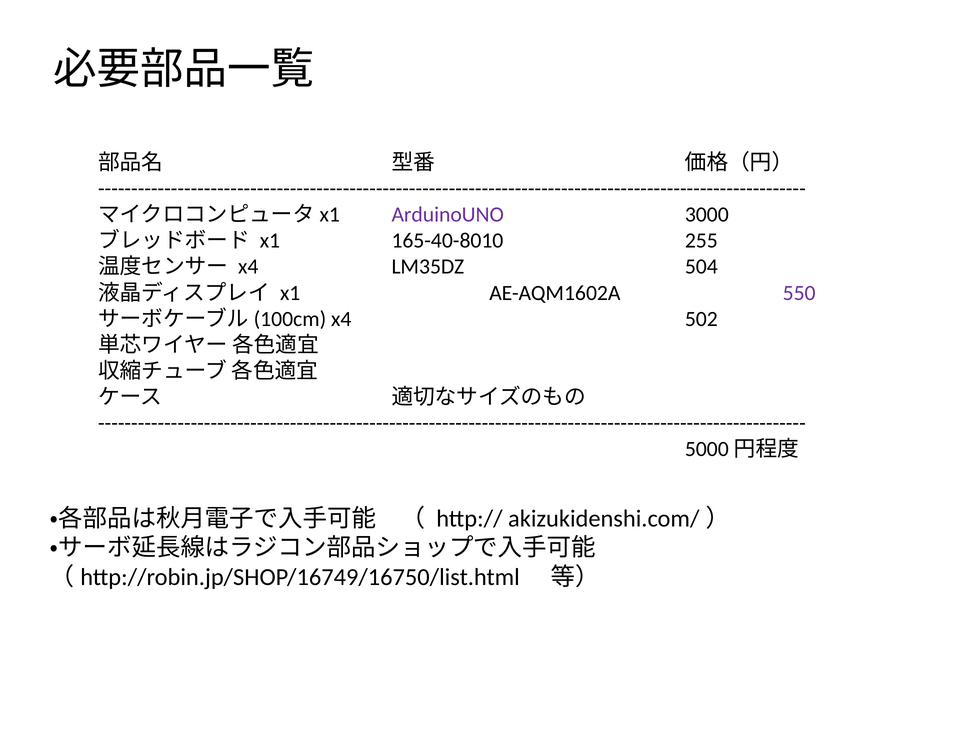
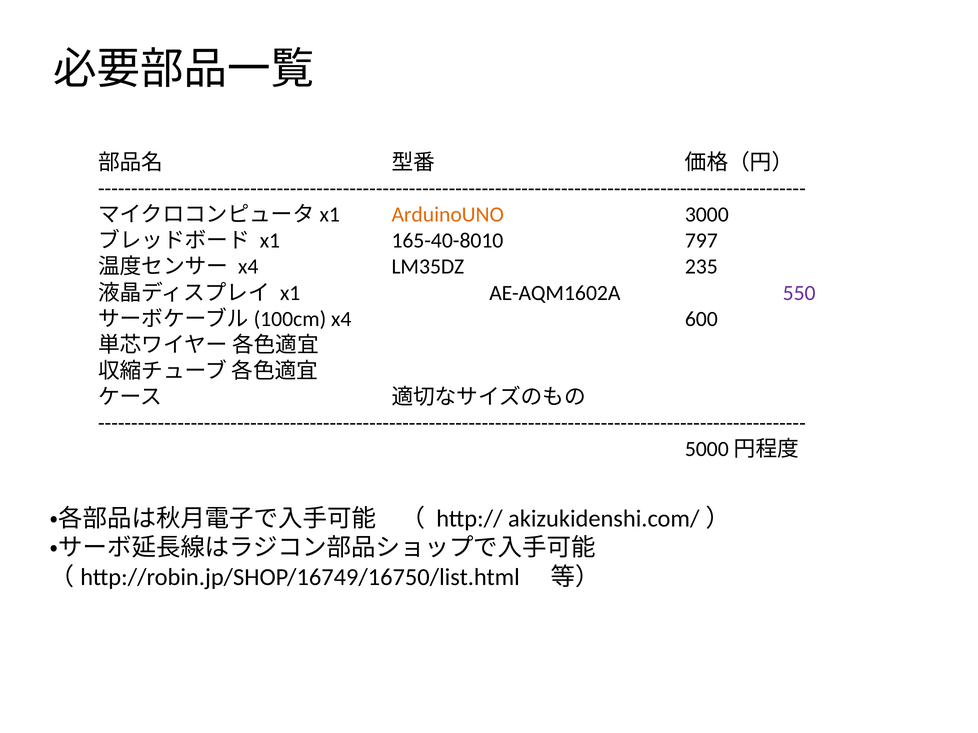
ArduinoUNO colour: purple -> orange (448, 215)
255: 255 -> 797 (701, 241)
504: 504 -> 235 (701, 267)
502: 502 -> 600 (701, 319)
